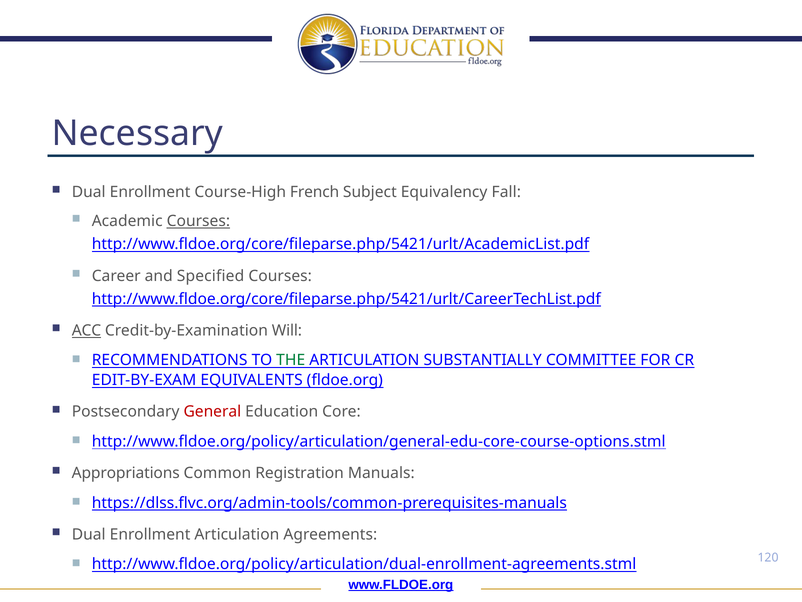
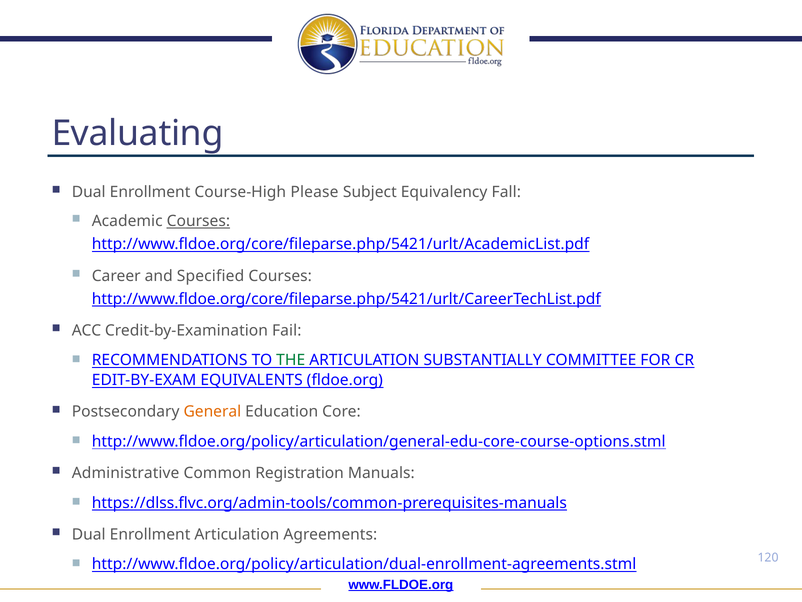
Necessary: Necessary -> Evaluating (138, 133)
French: French -> Please (314, 192)
ACC underline: present -> none (86, 330)
Will: Will -> Fail (287, 330)
General colour: red -> orange (212, 411)
Appropriations: Appropriations -> Administrative (126, 473)
